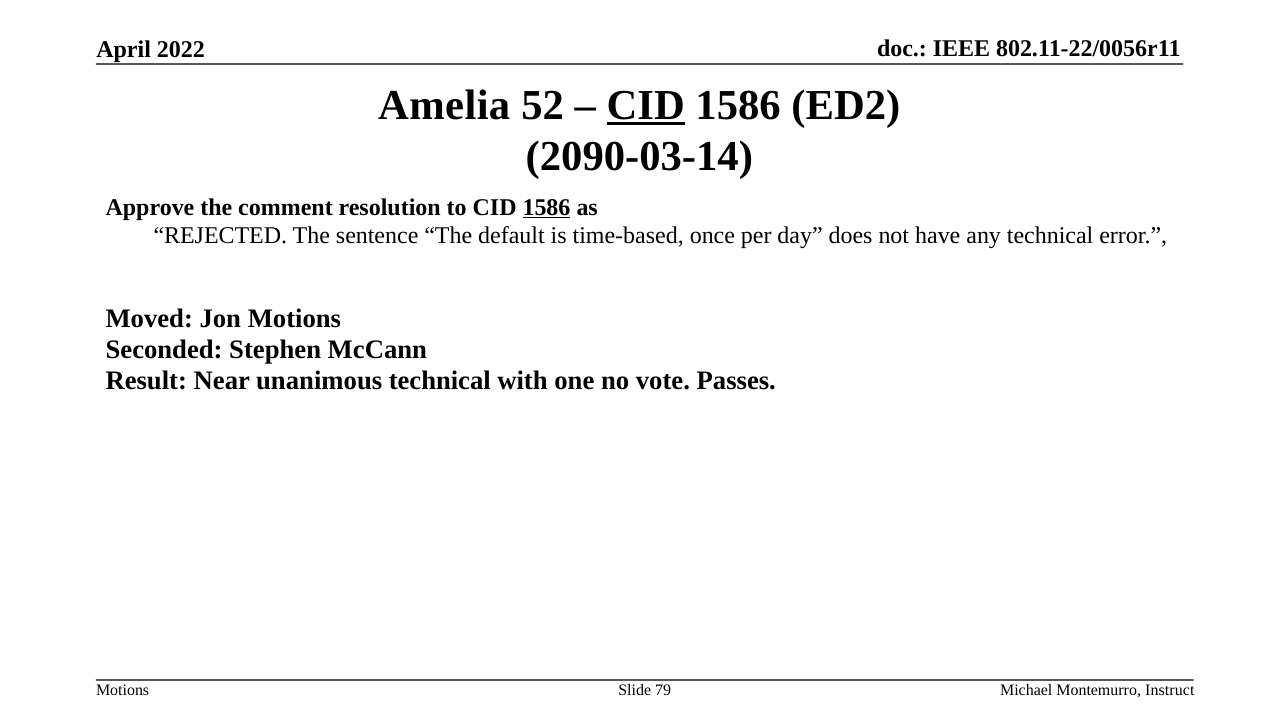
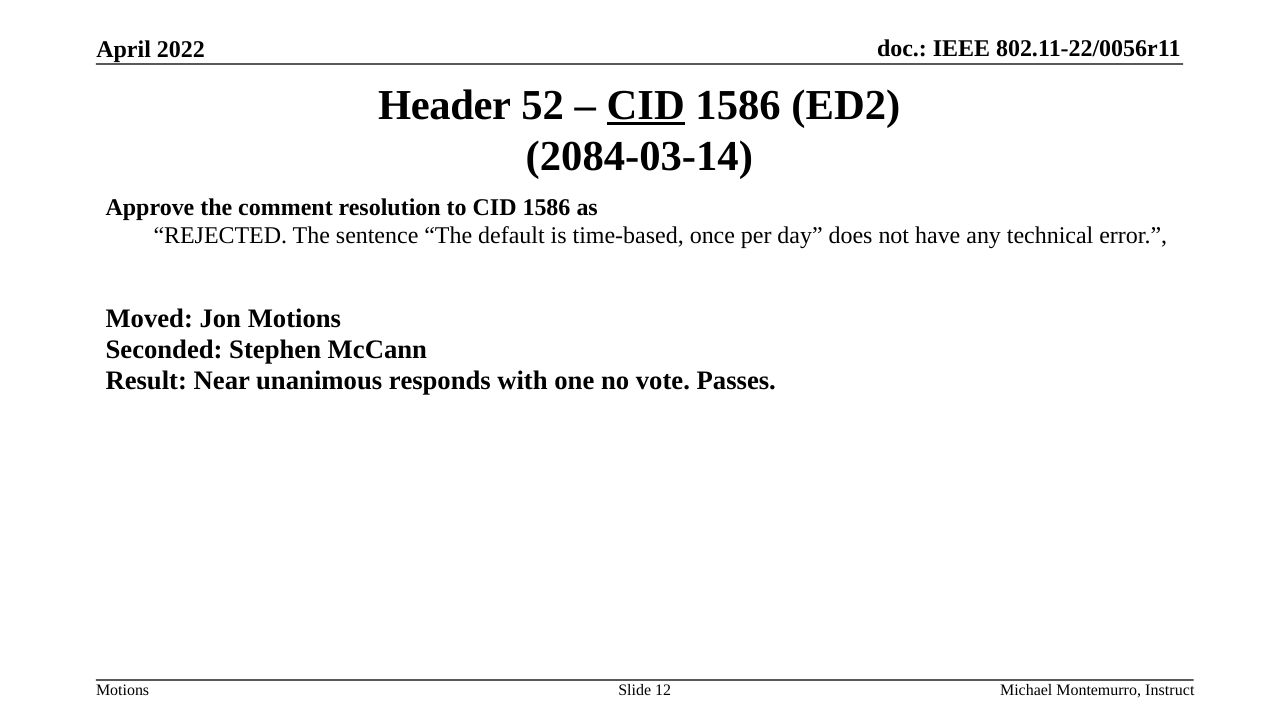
Amelia: Amelia -> Header (445, 105)
2090-03-14: 2090-03-14 -> 2084-03-14 (639, 156)
1586 underline: present -> none (546, 207)
unanimous technical: technical -> responds (440, 380)
79: 79 -> 12 (663, 690)
